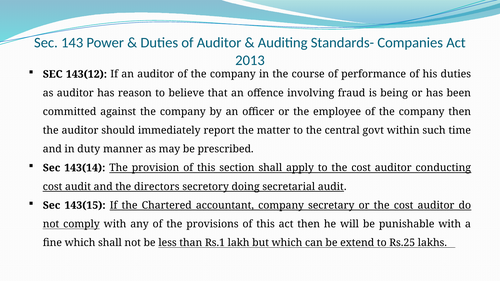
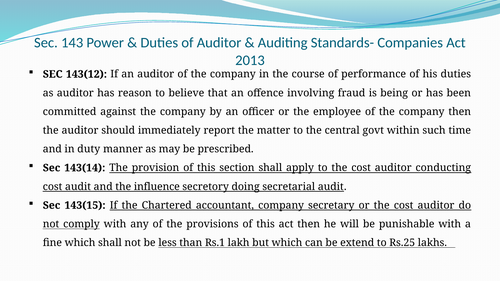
directors: directors -> influence (157, 187)
